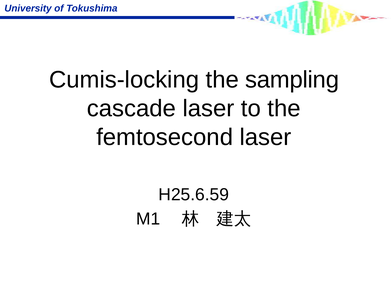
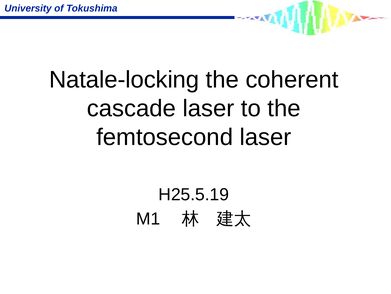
Cumis-locking: Cumis-locking -> Natale-locking (124, 80)
sampling: sampling -> coherent (292, 80)
H25.6.59: H25.6.59 -> H25.5.19 (194, 194)
